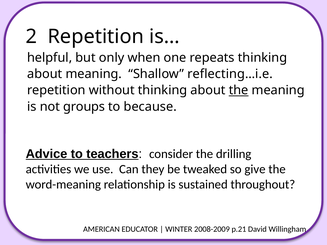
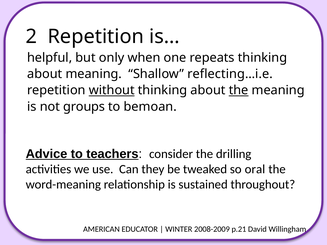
without underline: none -> present (112, 90)
because: because -> bemoan (150, 107)
give: give -> oral (255, 169)
